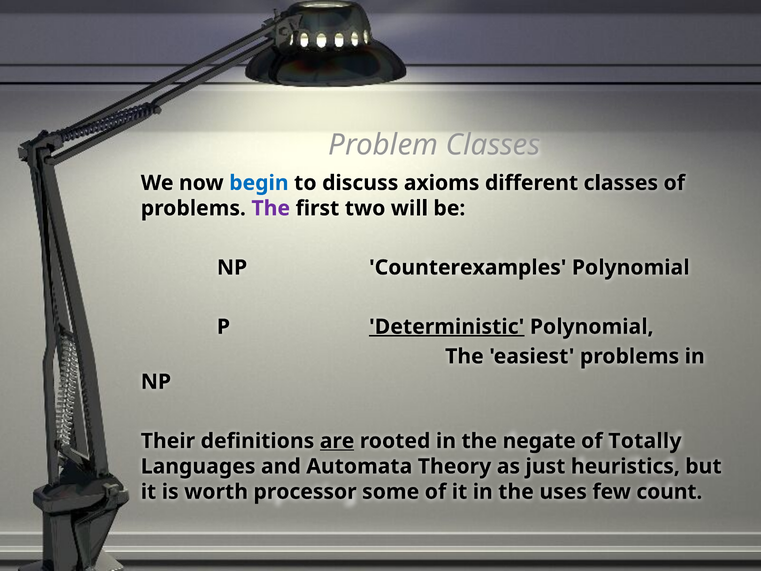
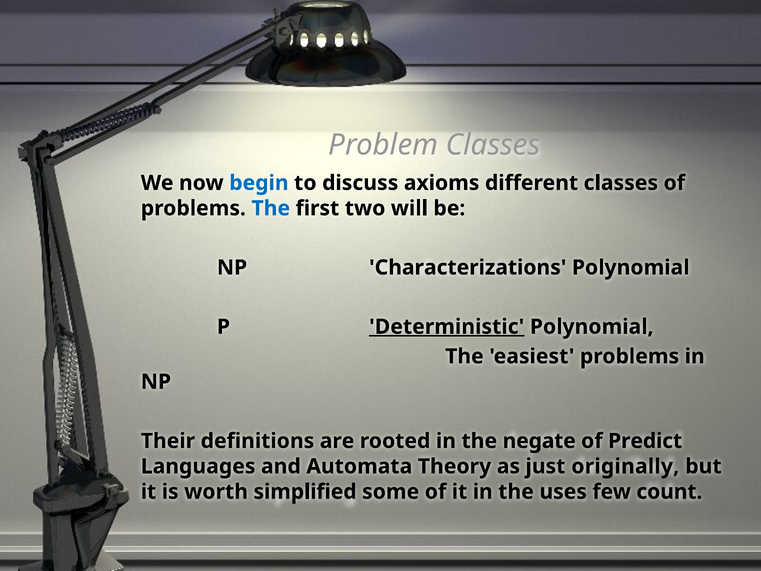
The colour: purple -> blue (271, 208)
Counterexamples: Counterexamples -> Characterizations (468, 267)
are underline: present -> none (337, 441)
Totally: Totally -> Predict (645, 441)
heuristics: heuristics -> originally (625, 466)
processor: processor -> simplified (305, 492)
